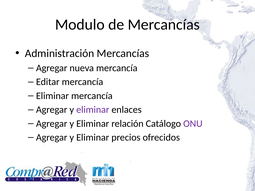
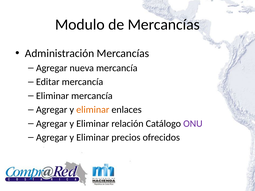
eliminar colour: purple -> orange (93, 110)
